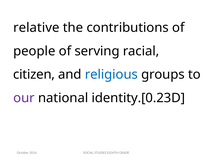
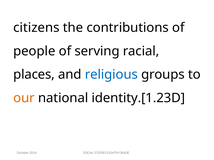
relative: relative -> citizens (36, 28)
citizen: citizen -> places (34, 75)
our colour: purple -> orange (24, 98)
identity.[0.23D: identity.[0.23D -> identity.[1.23D (138, 98)
